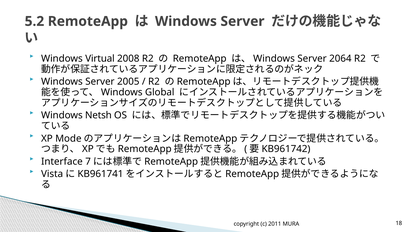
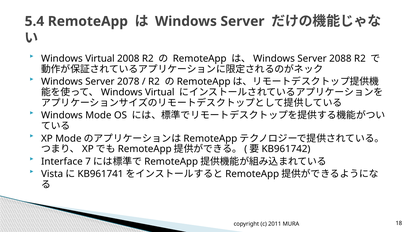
5.2: 5.2 -> 5.4 (34, 21)
2064: 2064 -> 2088 (340, 59)
2005: 2005 -> 2078 (128, 82)
Global: Global -> Virtual (160, 92)
Netsh: Netsh -> Mode (98, 115)
